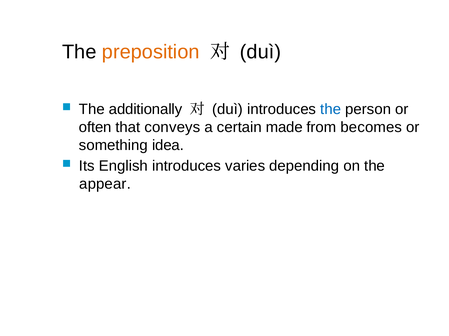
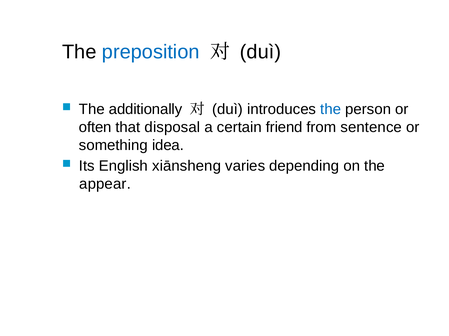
preposition colour: orange -> blue (151, 52)
conveys: conveys -> disposal (172, 128)
made: made -> friend (284, 128)
becomes: becomes -> sentence (371, 128)
English introduces: introduces -> xiānsheng (187, 166)
